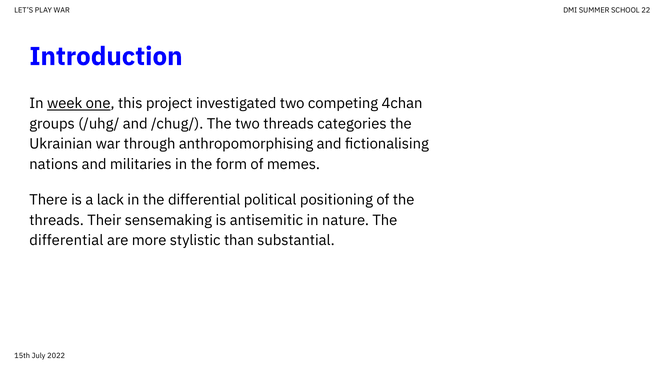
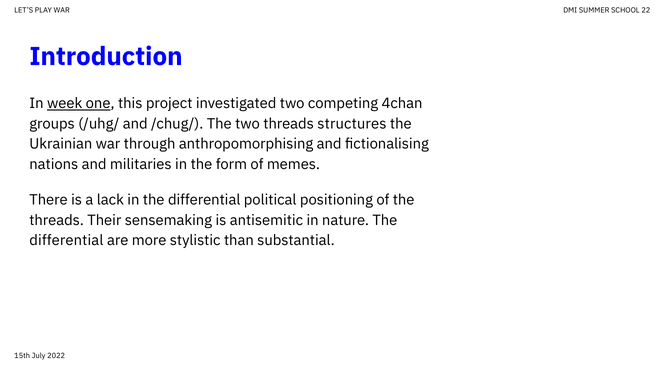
categories: categories -> structures (352, 124)
